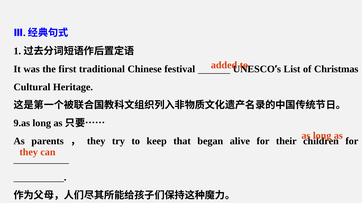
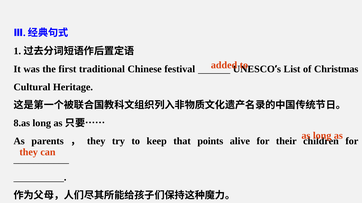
9.as: 9.as -> 8.as (22, 124)
began: began -> points (210, 142)
